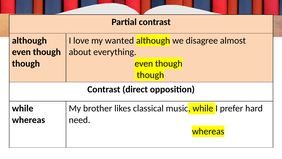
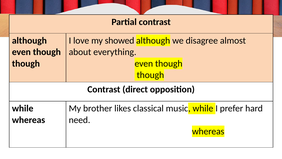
wanted: wanted -> showed (120, 40)
